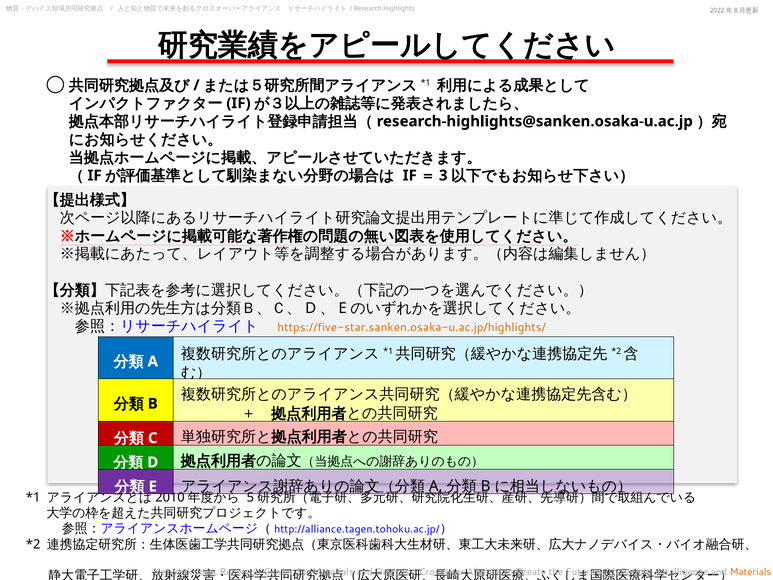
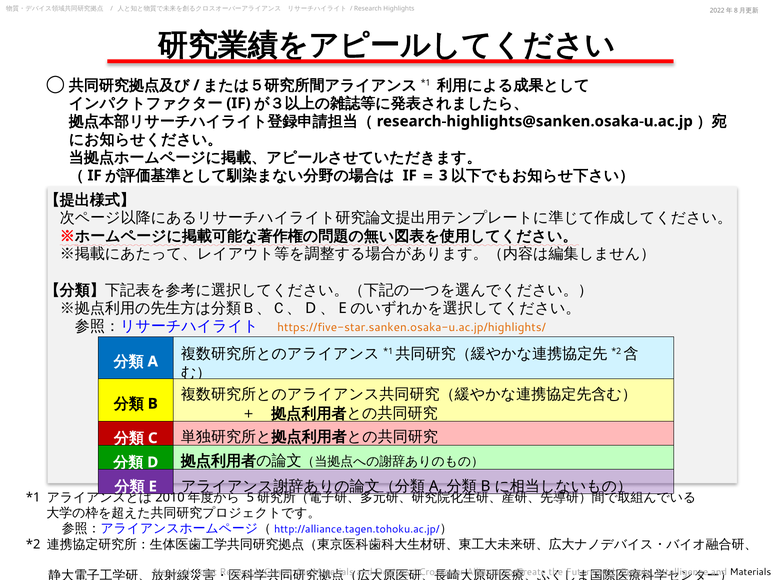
Materials colour: orange -> black (750, 572)
